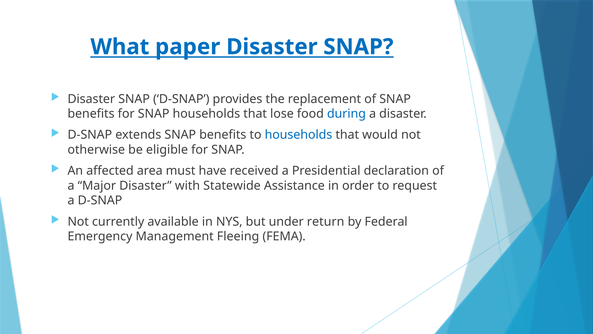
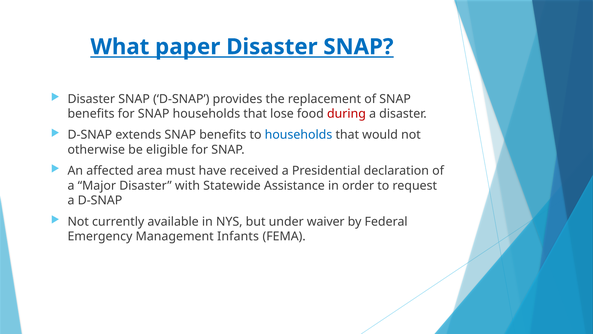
during colour: blue -> red (346, 114)
return: return -> waiver (326, 221)
Fleeing: Fleeing -> Infants (238, 236)
